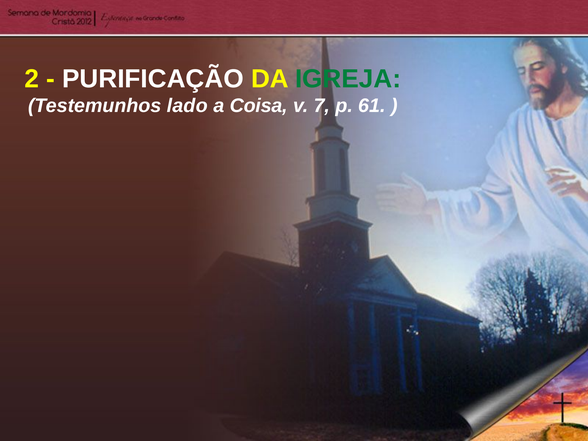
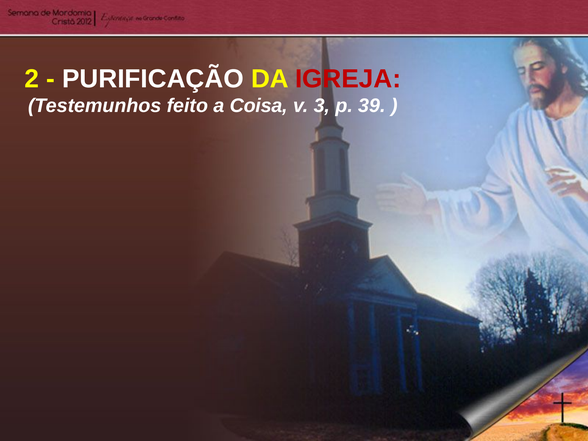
IGREJA colour: green -> red (348, 79)
lado: lado -> feito (187, 106)
7: 7 -> 3 (322, 106)
61: 61 -> 39 (372, 106)
